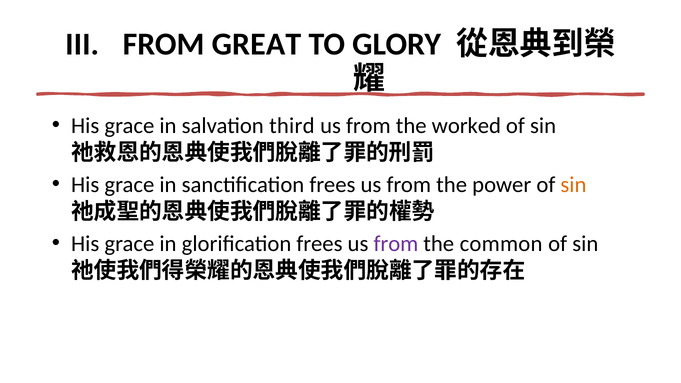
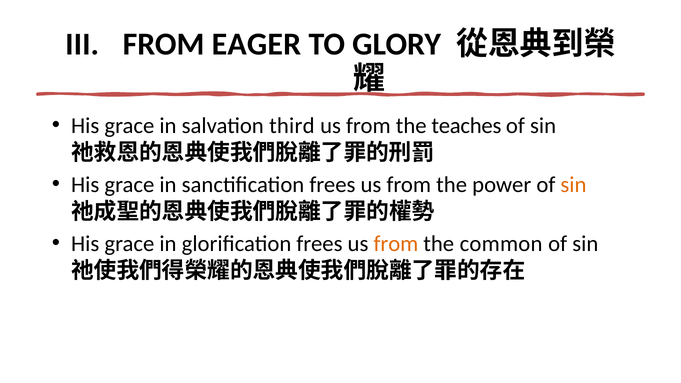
GREAT: GREAT -> EAGER (256, 44)
worked: worked -> teaches (466, 126)
from colour: purple -> orange (396, 244)
